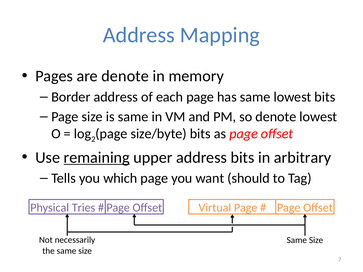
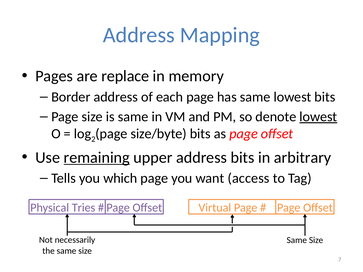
are denote: denote -> replace (125, 76)
lowest underline: none -> present (318, 117)
should: should -> access (249, 178)
